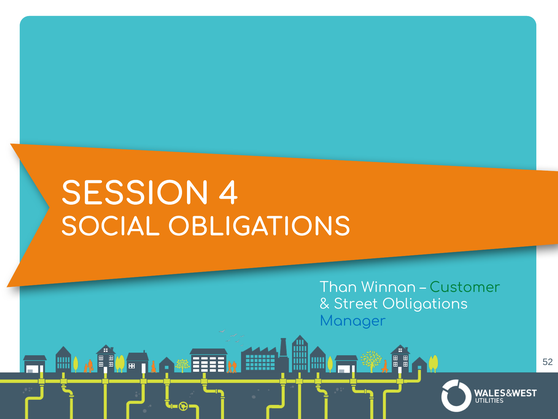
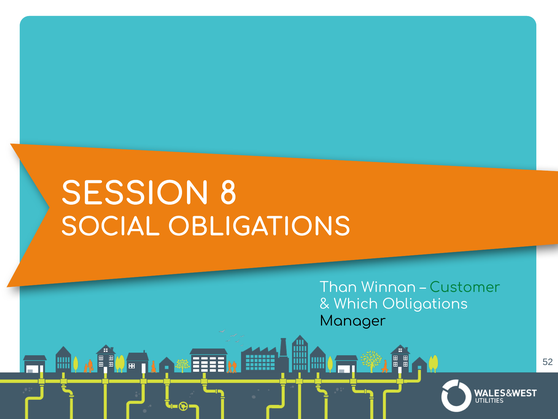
4: 4 -> 8 (228, 194)
Street: Street -> Which (356, 304)
Manager colour: blue -> black (353, 321)
